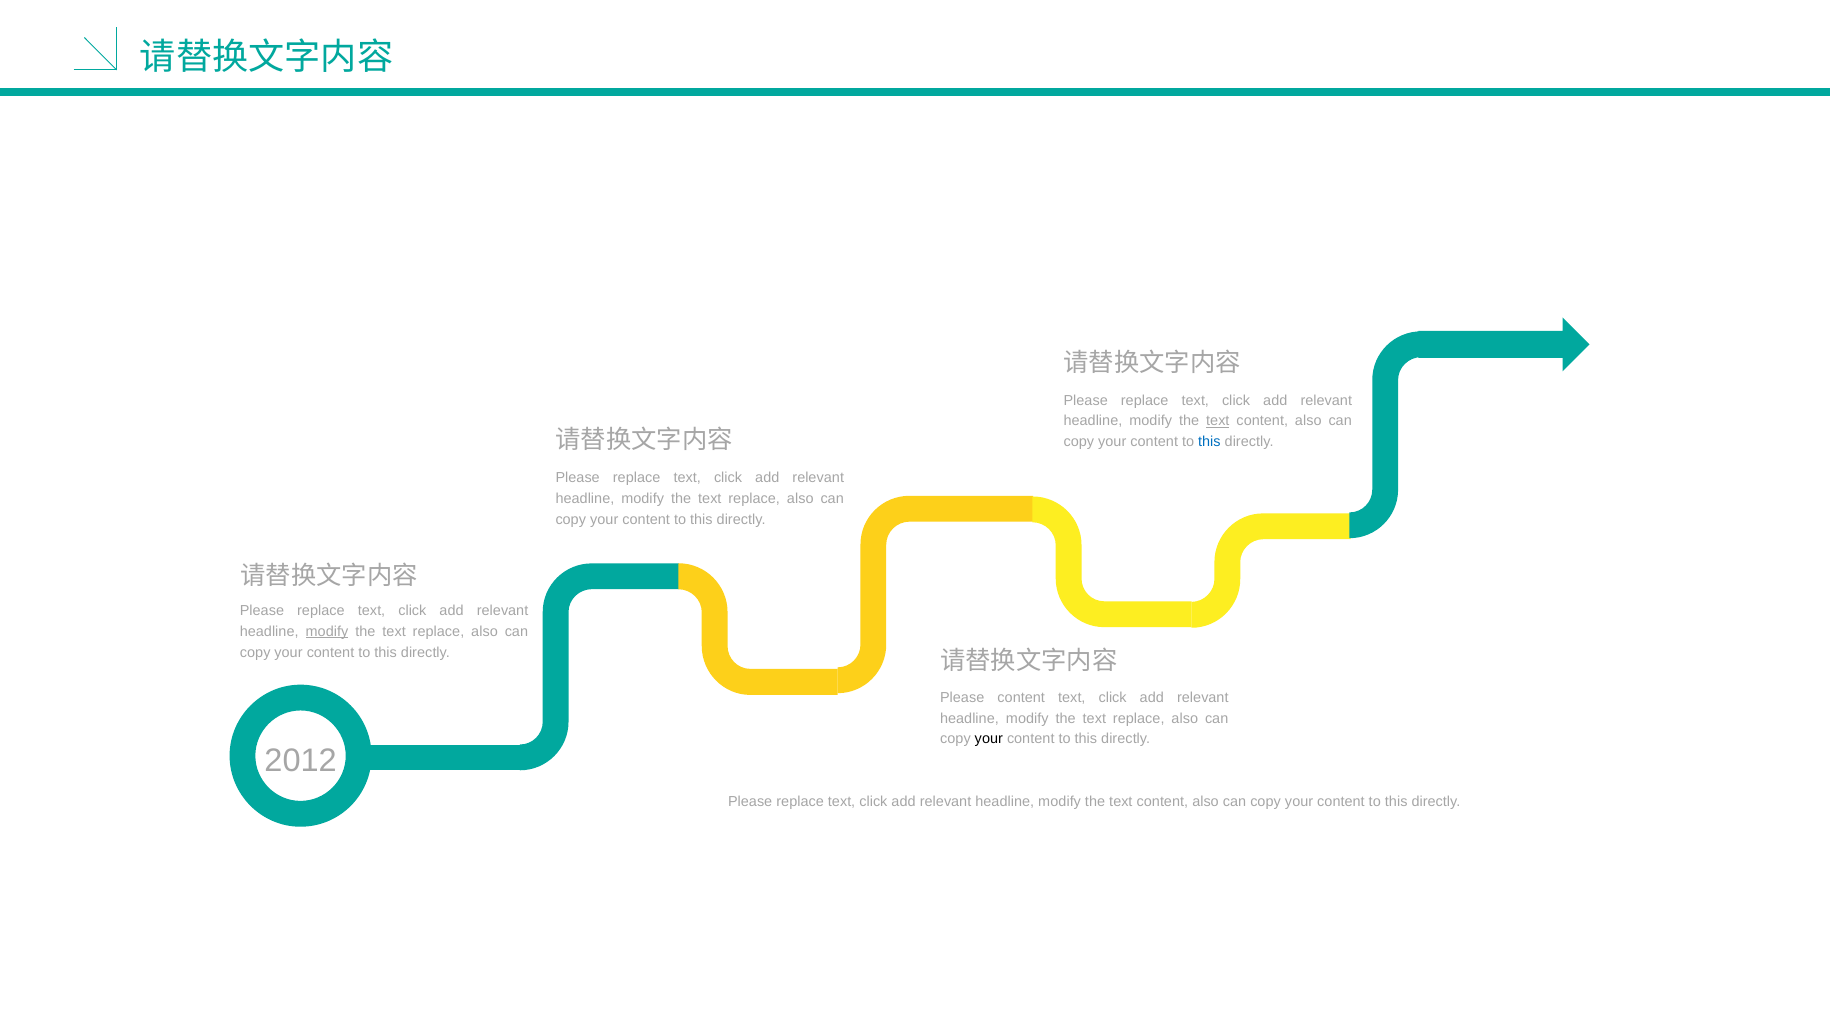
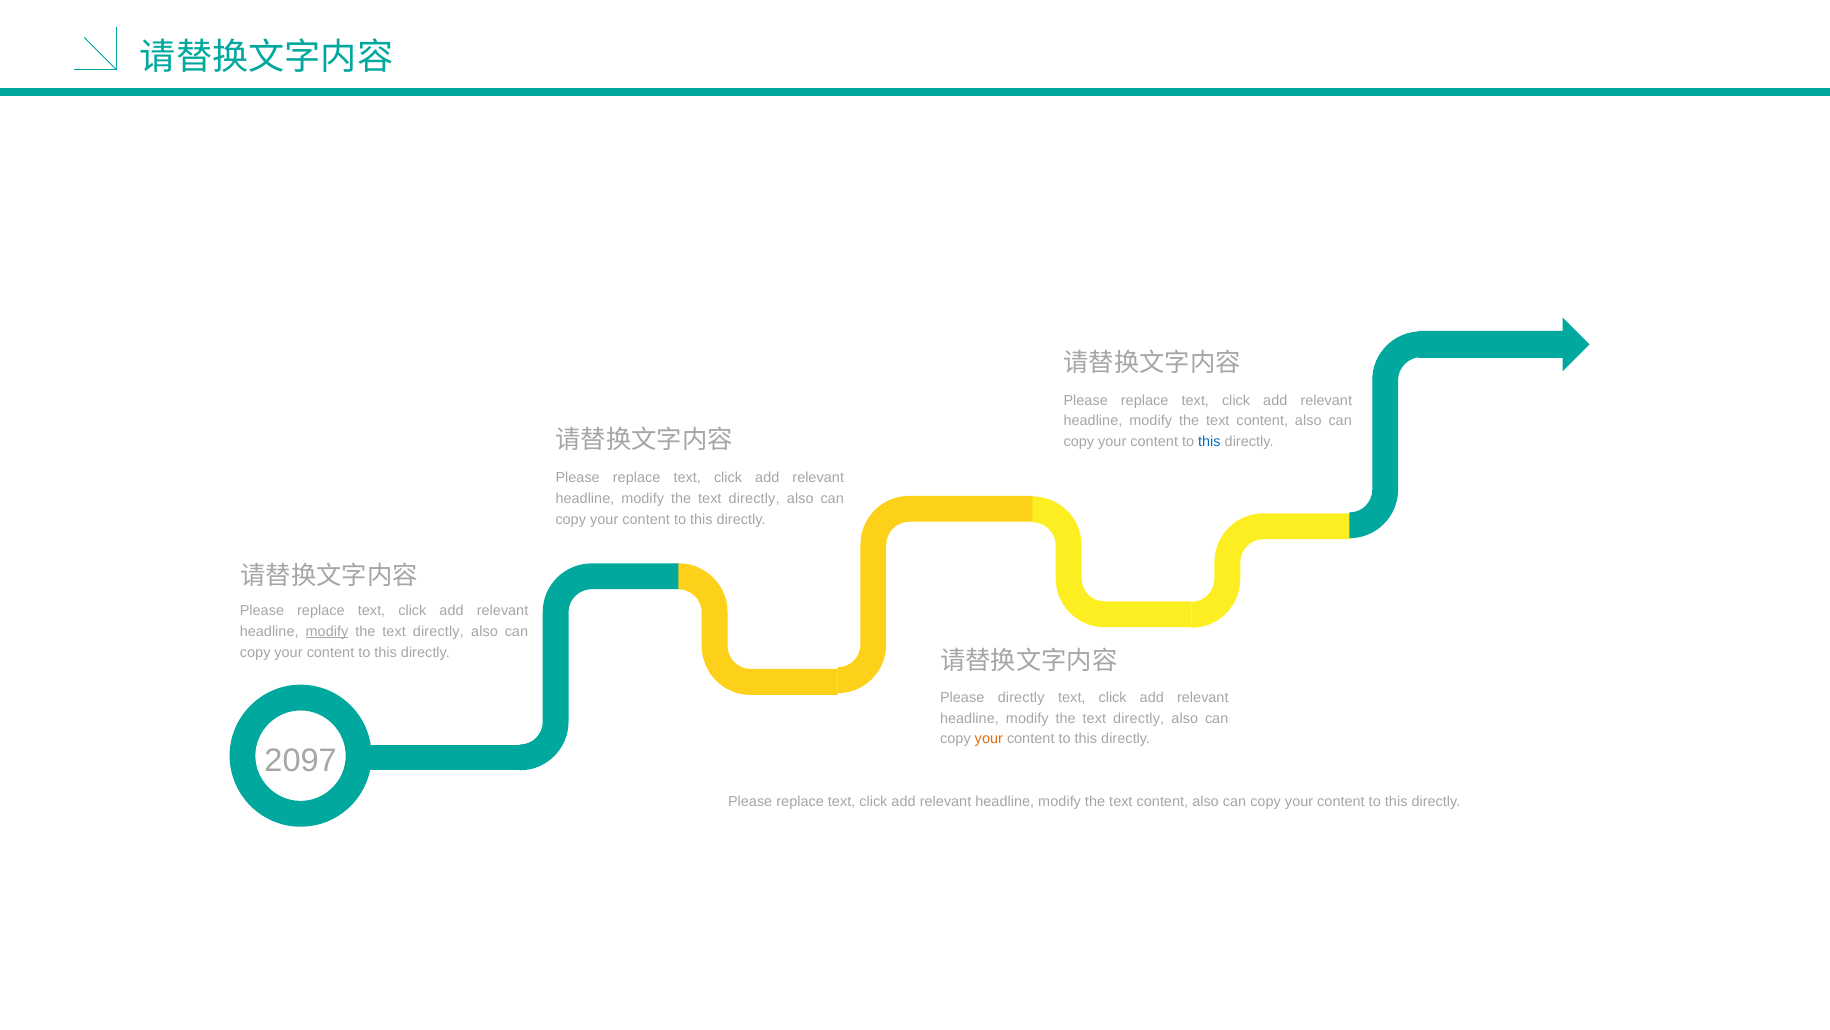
text underline: present -> none (1218, 421)
replace: replace -> directly (754, 498)
replace: replace -> directly (438, 631)
Please content: content -> directly (1021, 697)
replace: replace -> directly (1139, 718)
your colour: black -> orange (989, 739)
2012: 2012 -> 2097 (301, 760)
